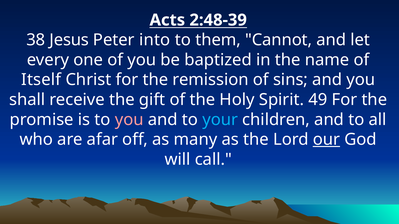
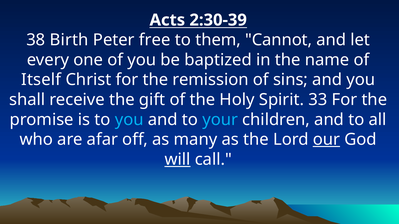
2:48-39: 2:48-39 -> 2:30-39 (218, 20)
Jesus: Jesus -> Birth (69, 40)
into: into -> free (155, 40)
49: 49 -> 33 (318, 100)
you colour: pink -> light blue (129, 120)
will underline: none -> present (178, 160)
